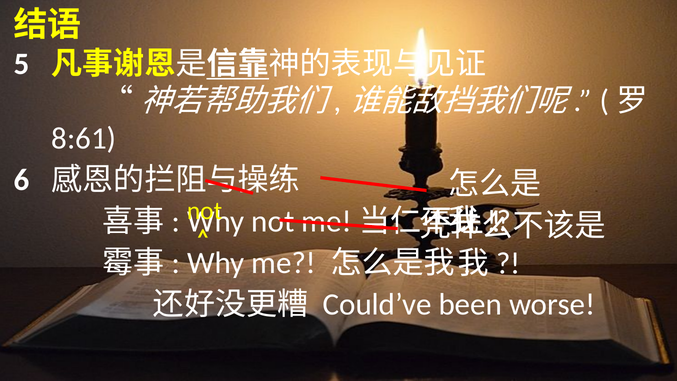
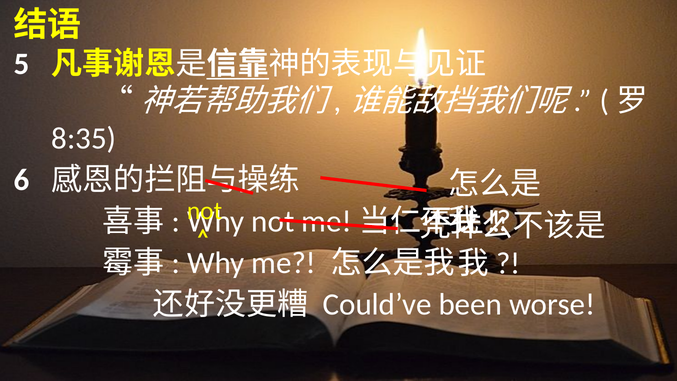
8:61: 8:61 -> 8:35 (84, 138)
